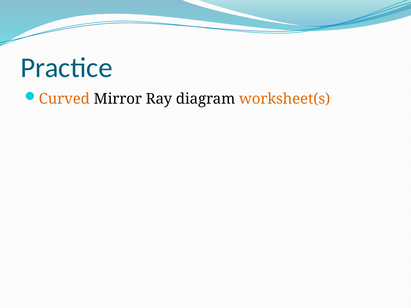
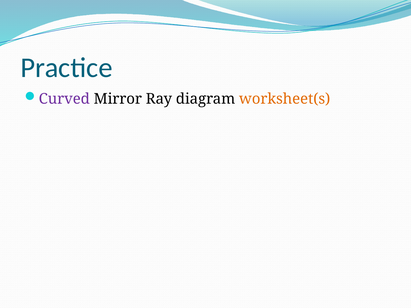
Curved colour: orange -> purple (64, 99)
